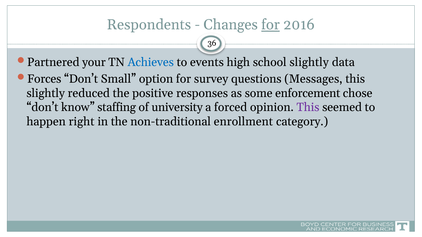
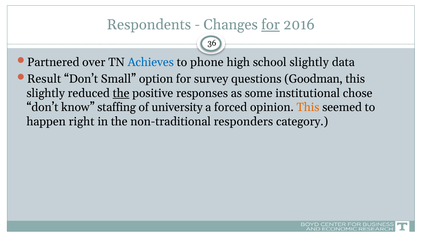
your: your -> over (94, 62)
events: events -> phone (207, 62)
Forces: Forces -> Result (44, 79)
Messages: Messages -> Goodman (314, 79)
the underline: none -> present (121, 93)
enforcement: enforcement -> institutional (308, 93)
This colour: purple -> orange (308, 108)
enrollment: enrollment -> responders (243, 122)
